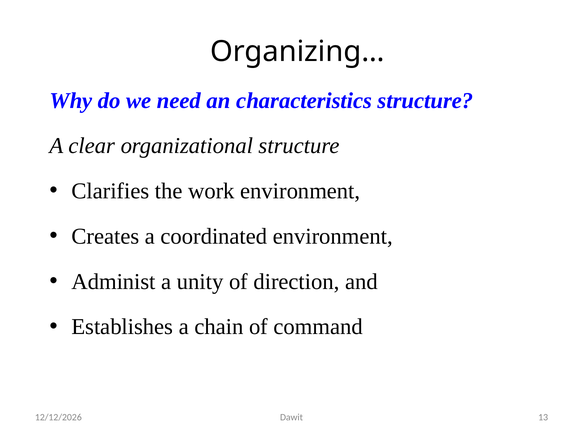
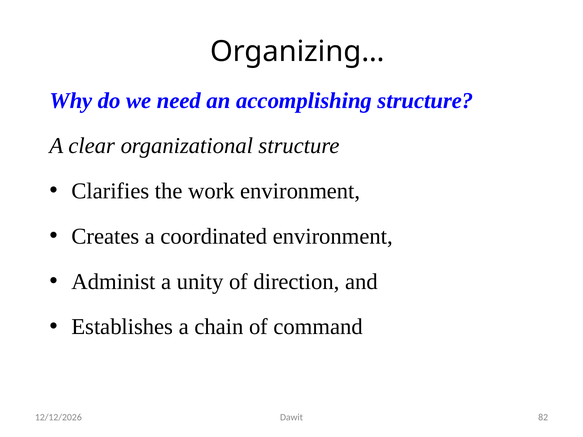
characteristics: characteristics -> accomplishing (304, 101)
13: 13 -> 82 (543, 417)
